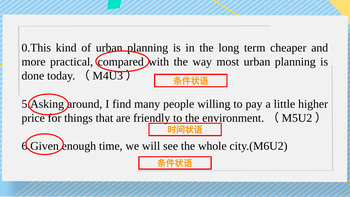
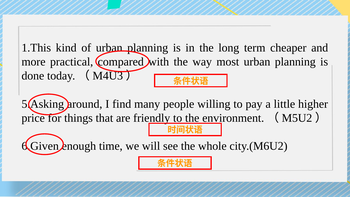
0.This: 0.This -> 1.This (36, 48)
